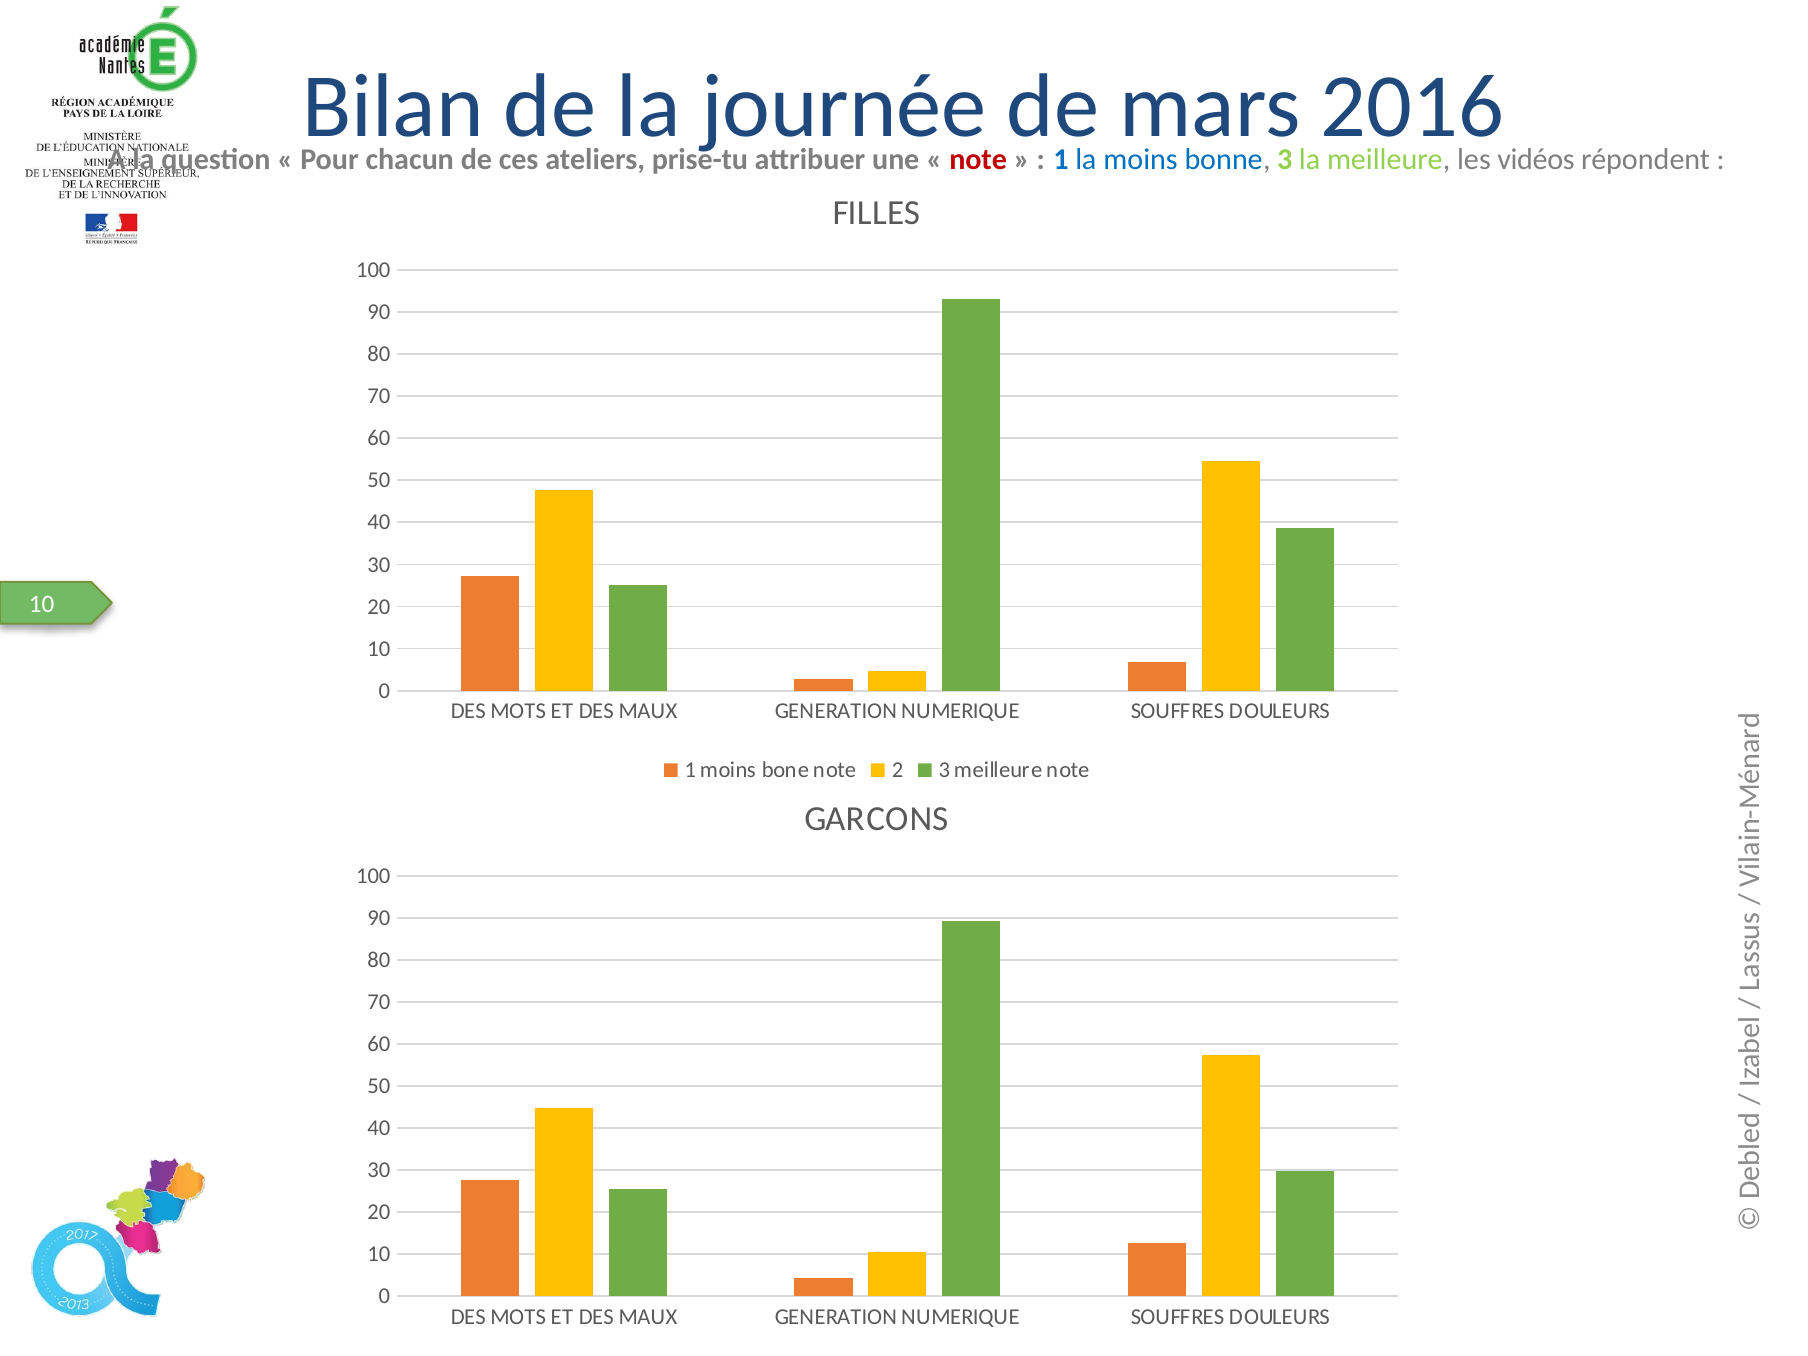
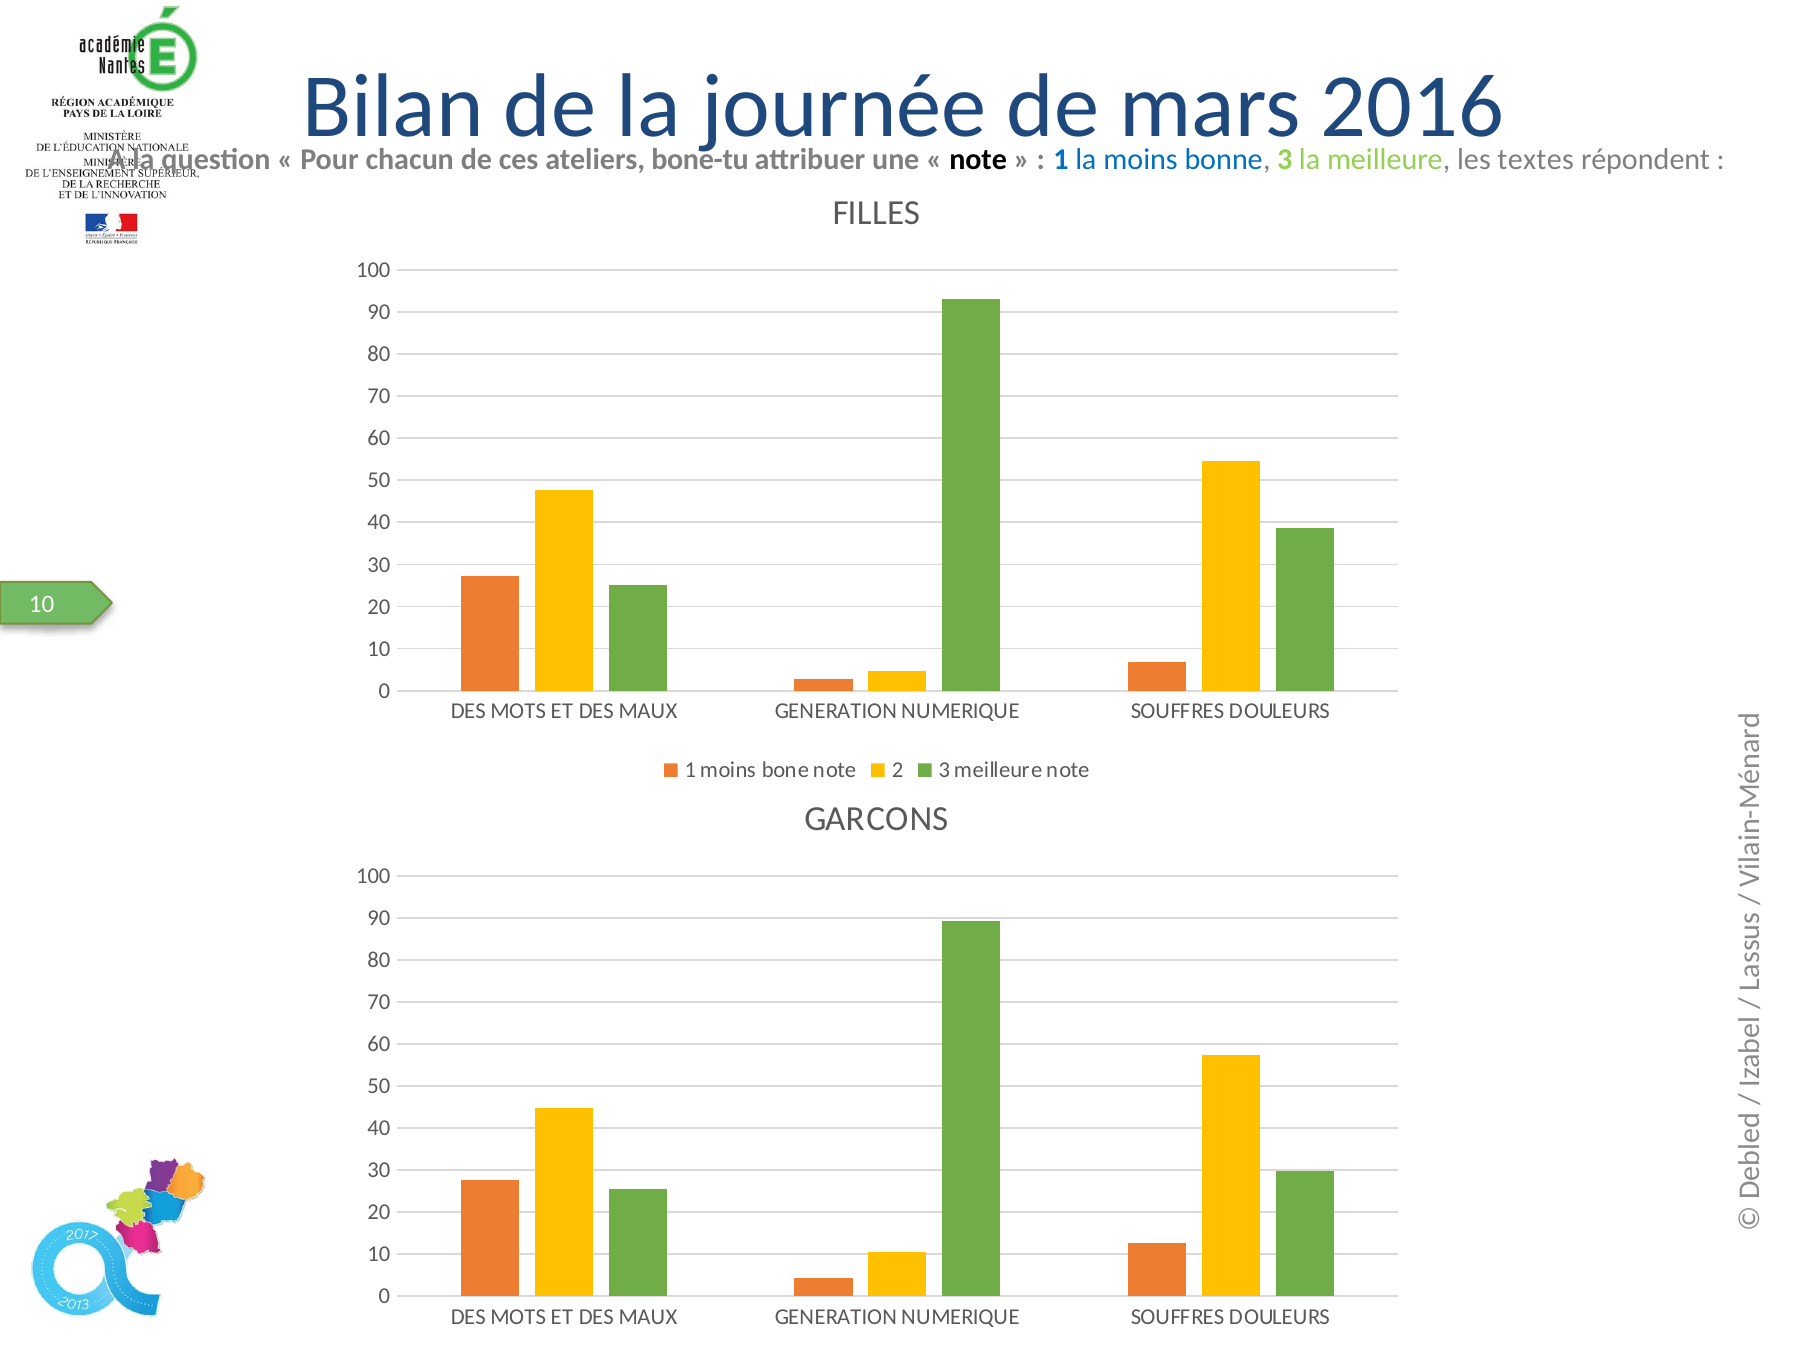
prise-tu: prise-tu -> bone-tu (700, 159)
note colour: red -> black (978, 159)
vidéos: vidéos -> textes (1536, 159)
